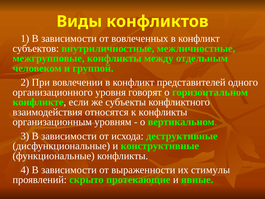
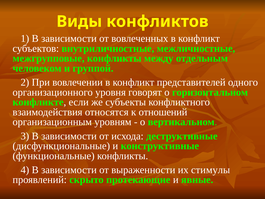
к конфликты: конфликты -> отношений (163, 112)
